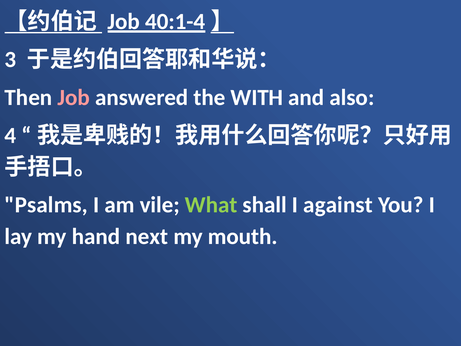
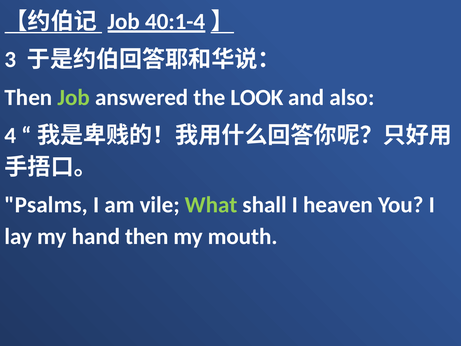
Job colour: pink -> light green (74, 97)
WITH: WITH -> LOOK (257, 97)
against: against -> heaven (338, 205)
hand next: next -> then (147, 236)
